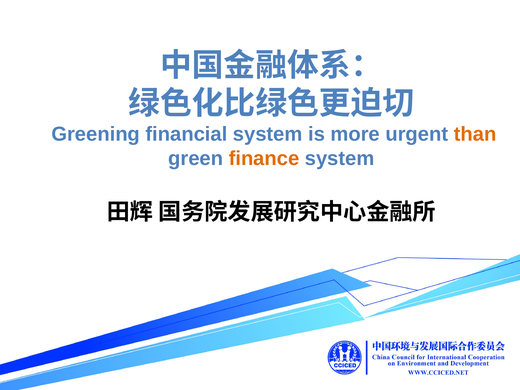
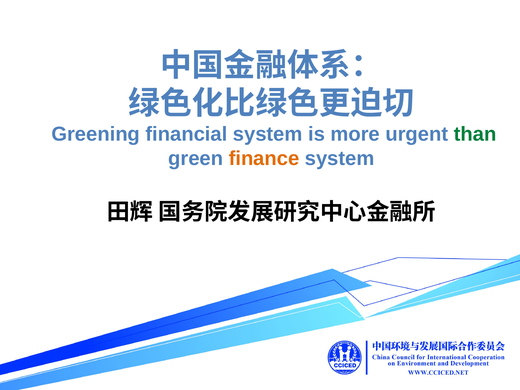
than colour: orange -> green (475, 134)
